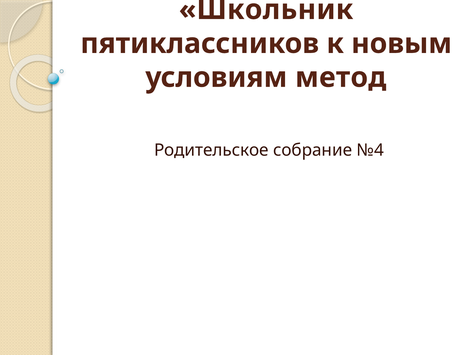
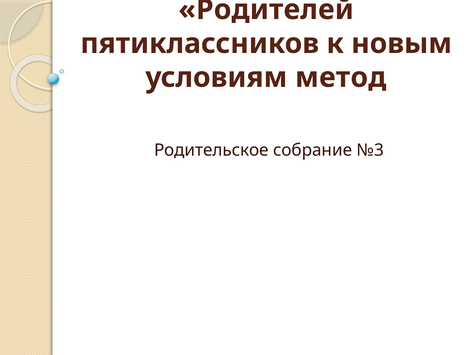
Школьник: Школьник -> Родителей (266, 10)
№4: №4 -> №3 (370, 150)
